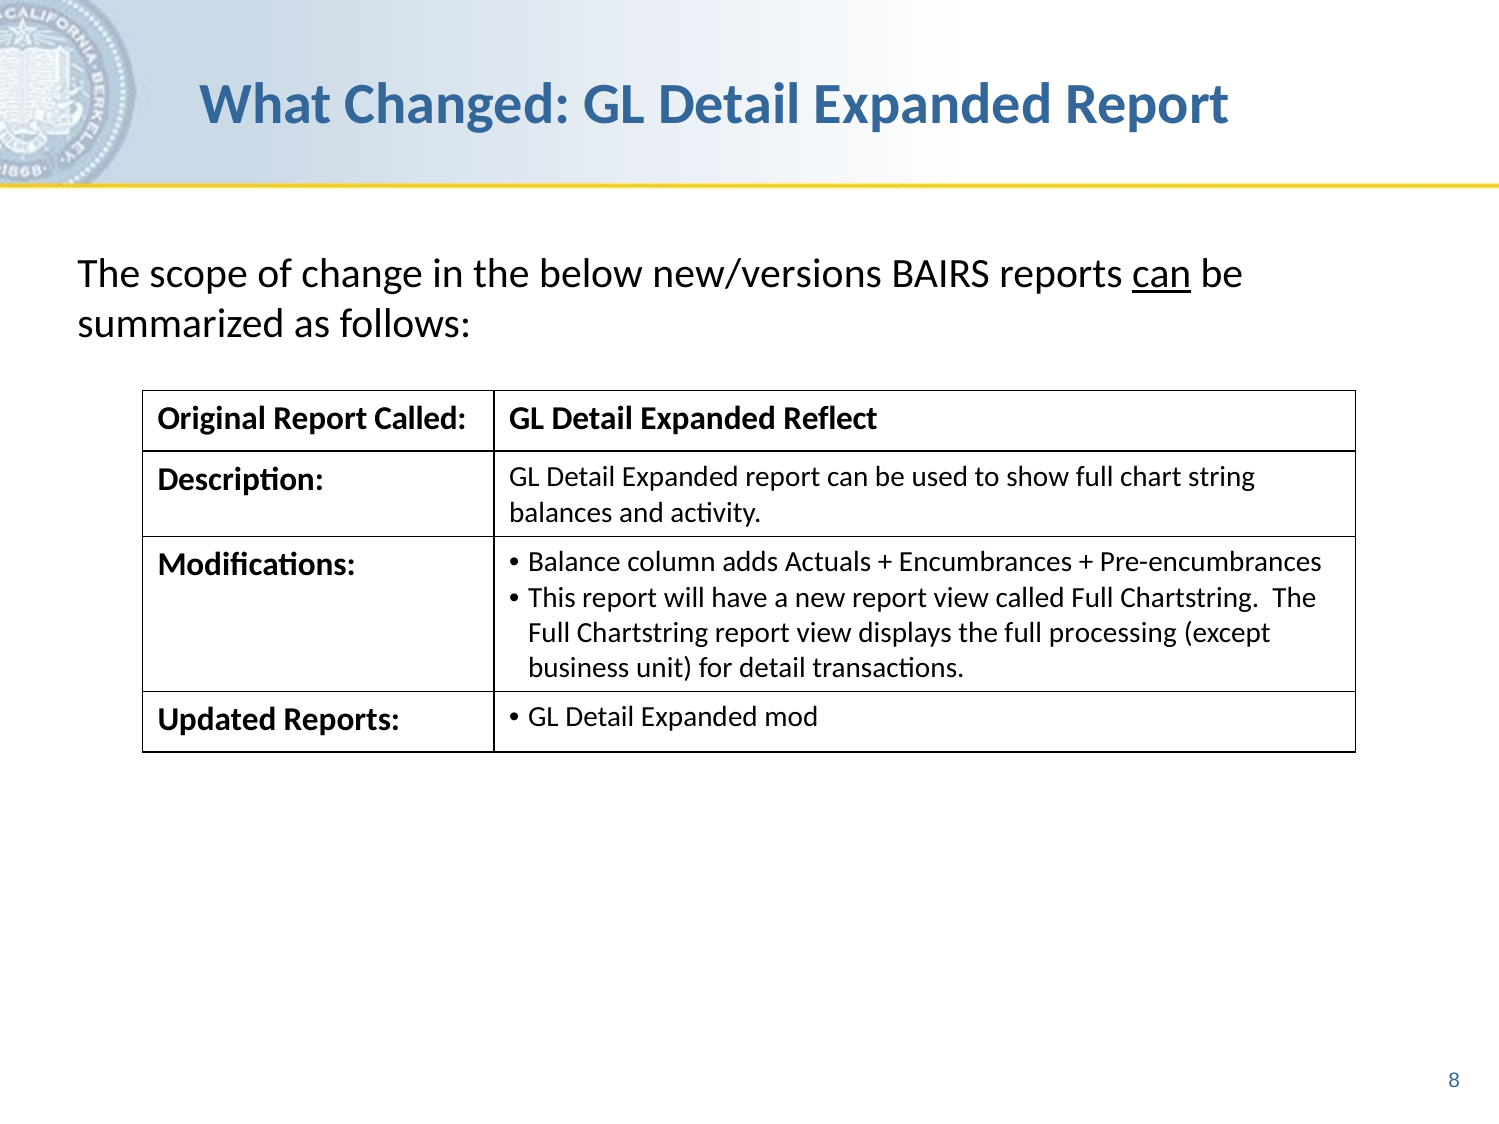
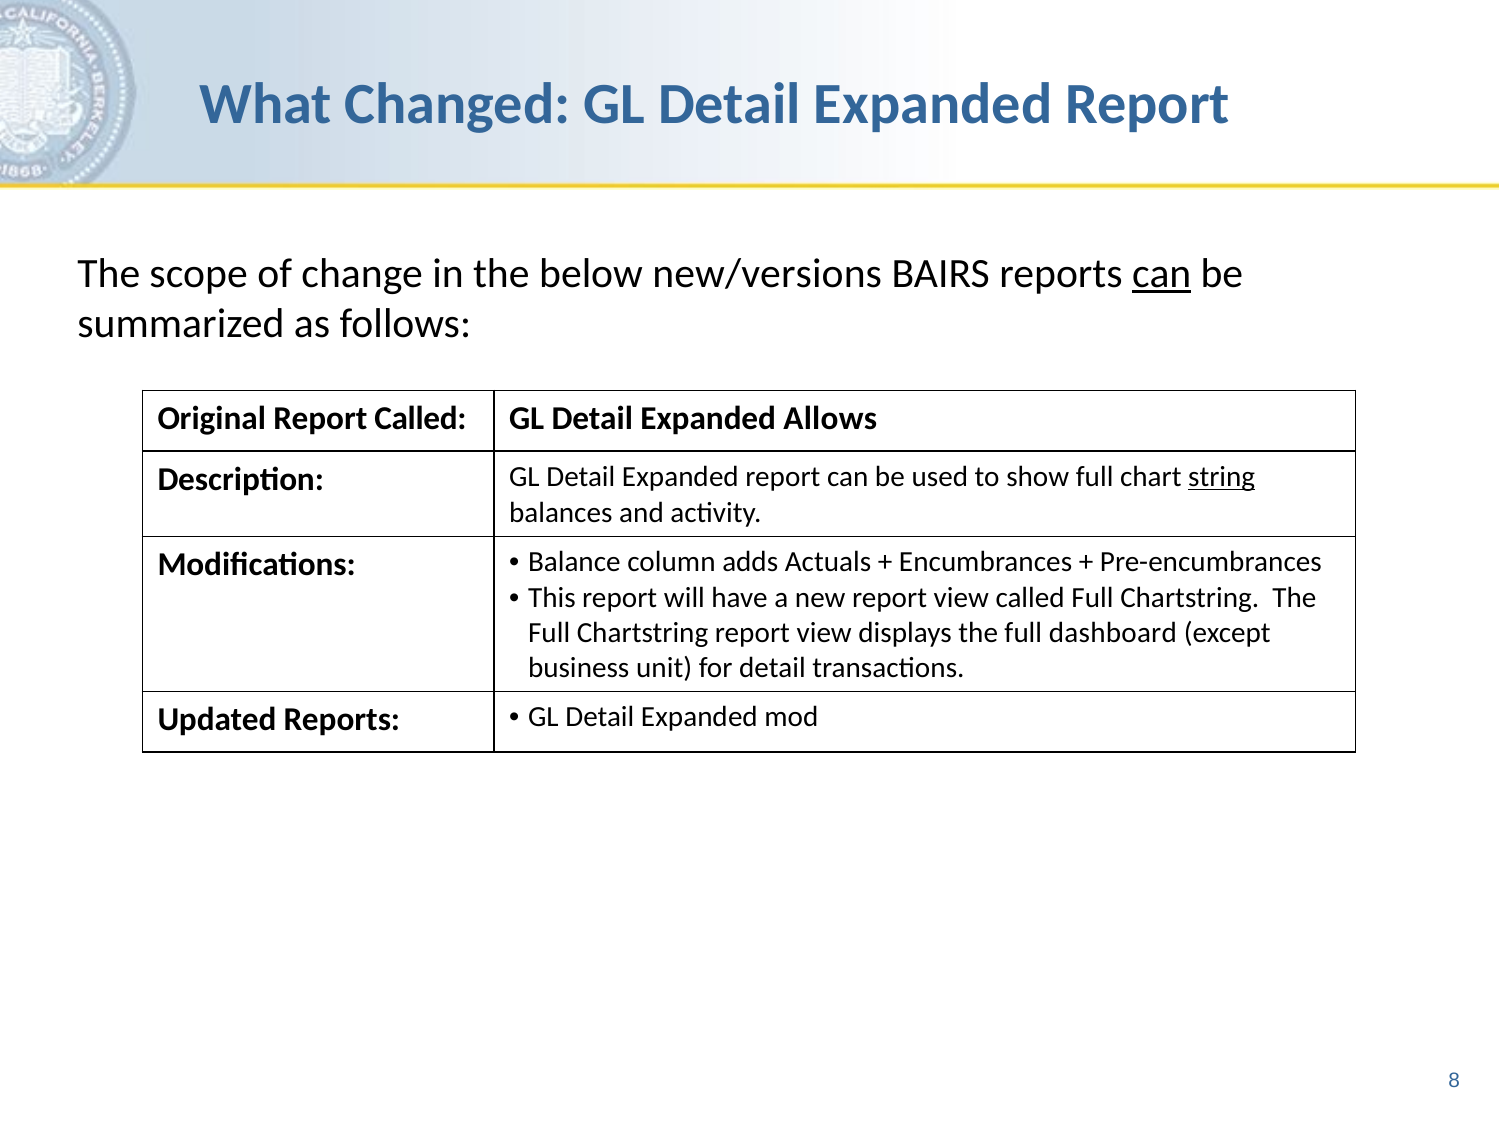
Reflect: Reflect -> Allows (830, 419)
string underline: none -> present (1222, 477)
processing: processing -> dashboard (1113, 633)
